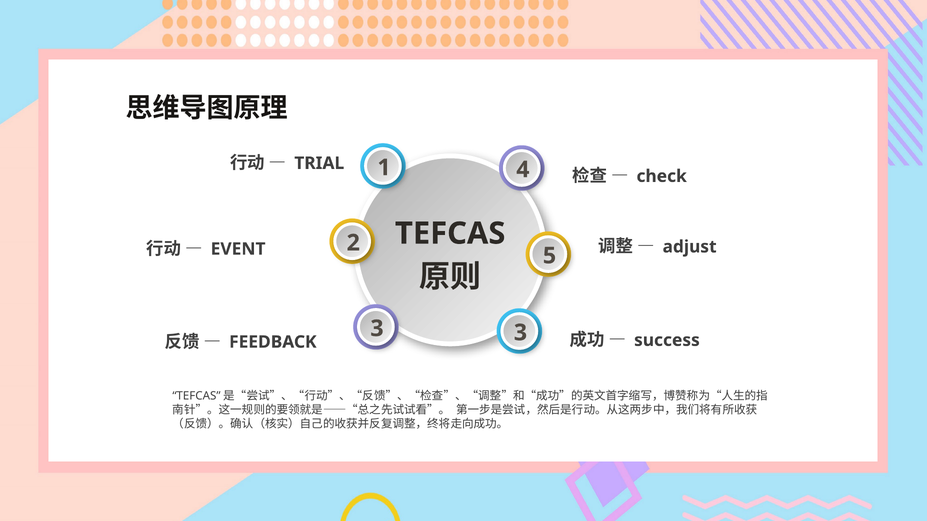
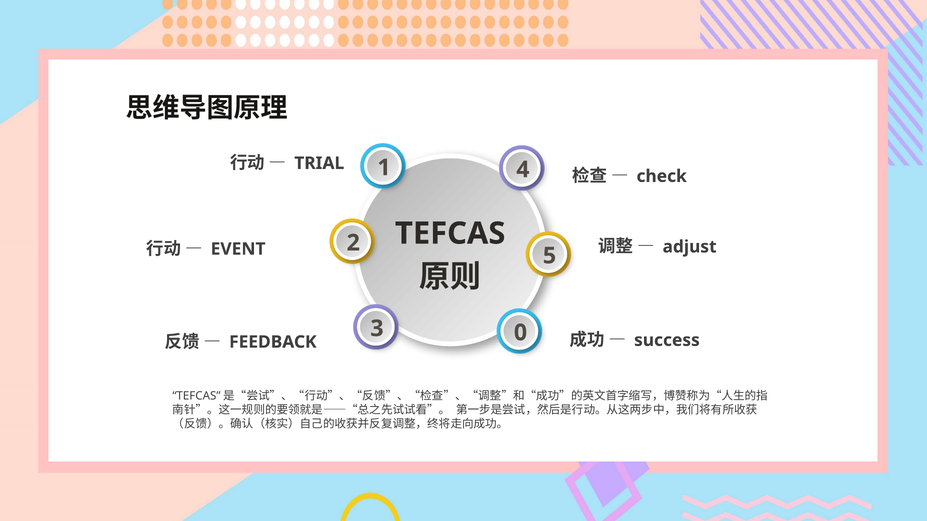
3 3: 3 -> 0 (520, 333)
